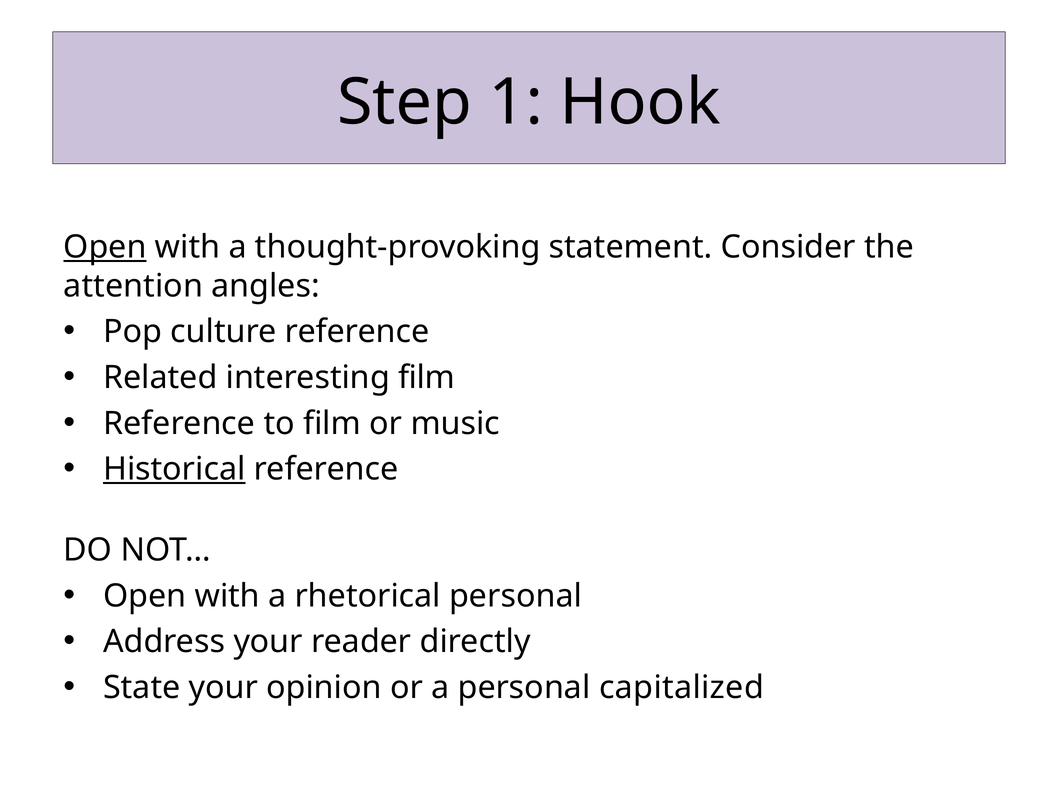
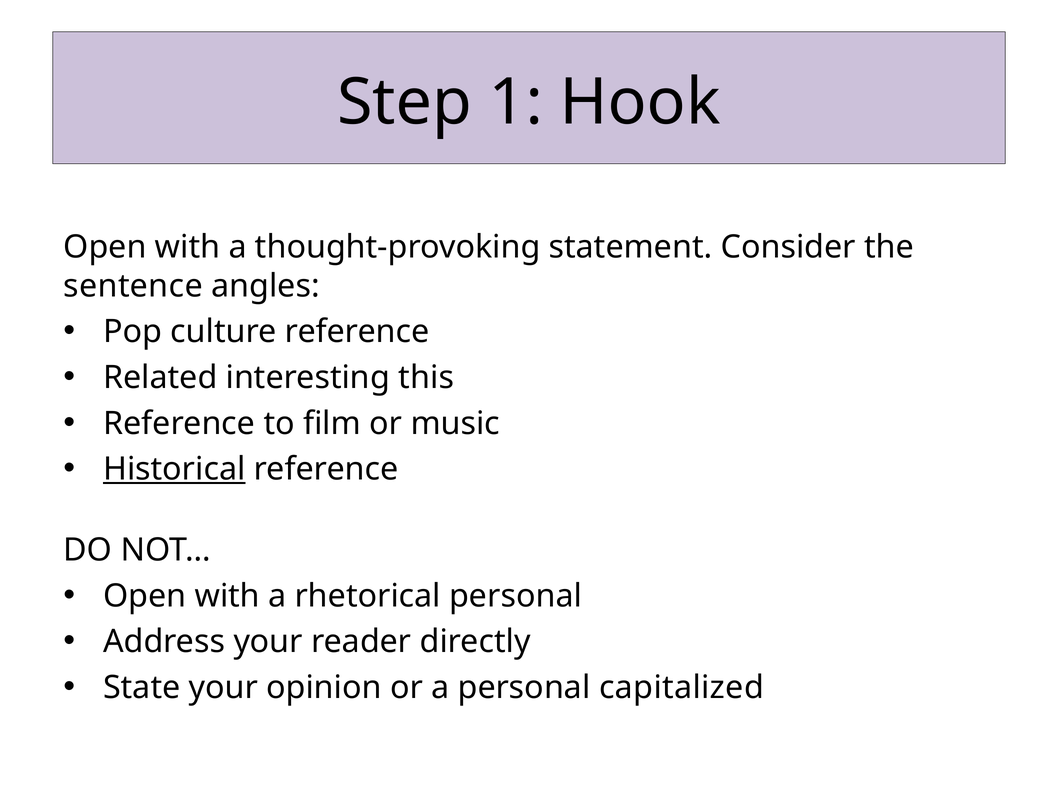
Open underline: present -> none (105, 247)
attention: attention -> sentence (133, 286)
interesting film: film -> this (426, 378)
